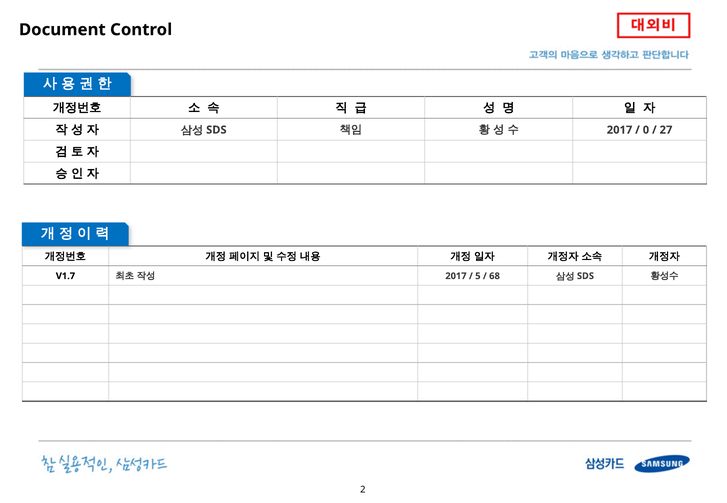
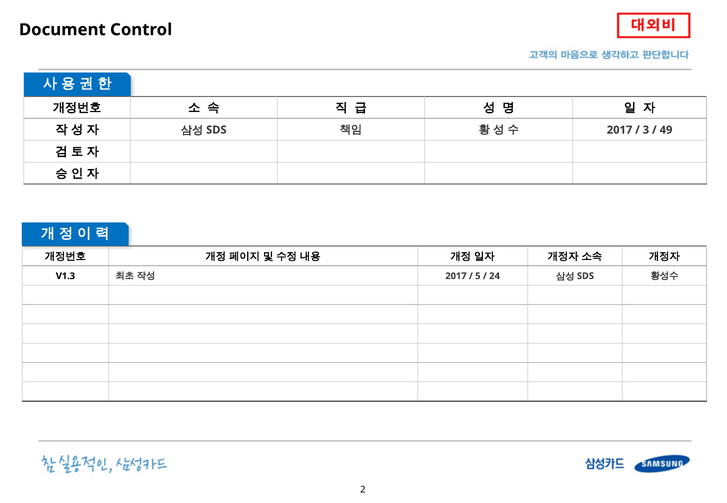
0: 0 -> 3 (646, 130)
27: 27 -> 49 (666, 130)
V1.7: V1.7 -> V1.3 (65, 276)
68: 68 -> 24 (495, 276)
